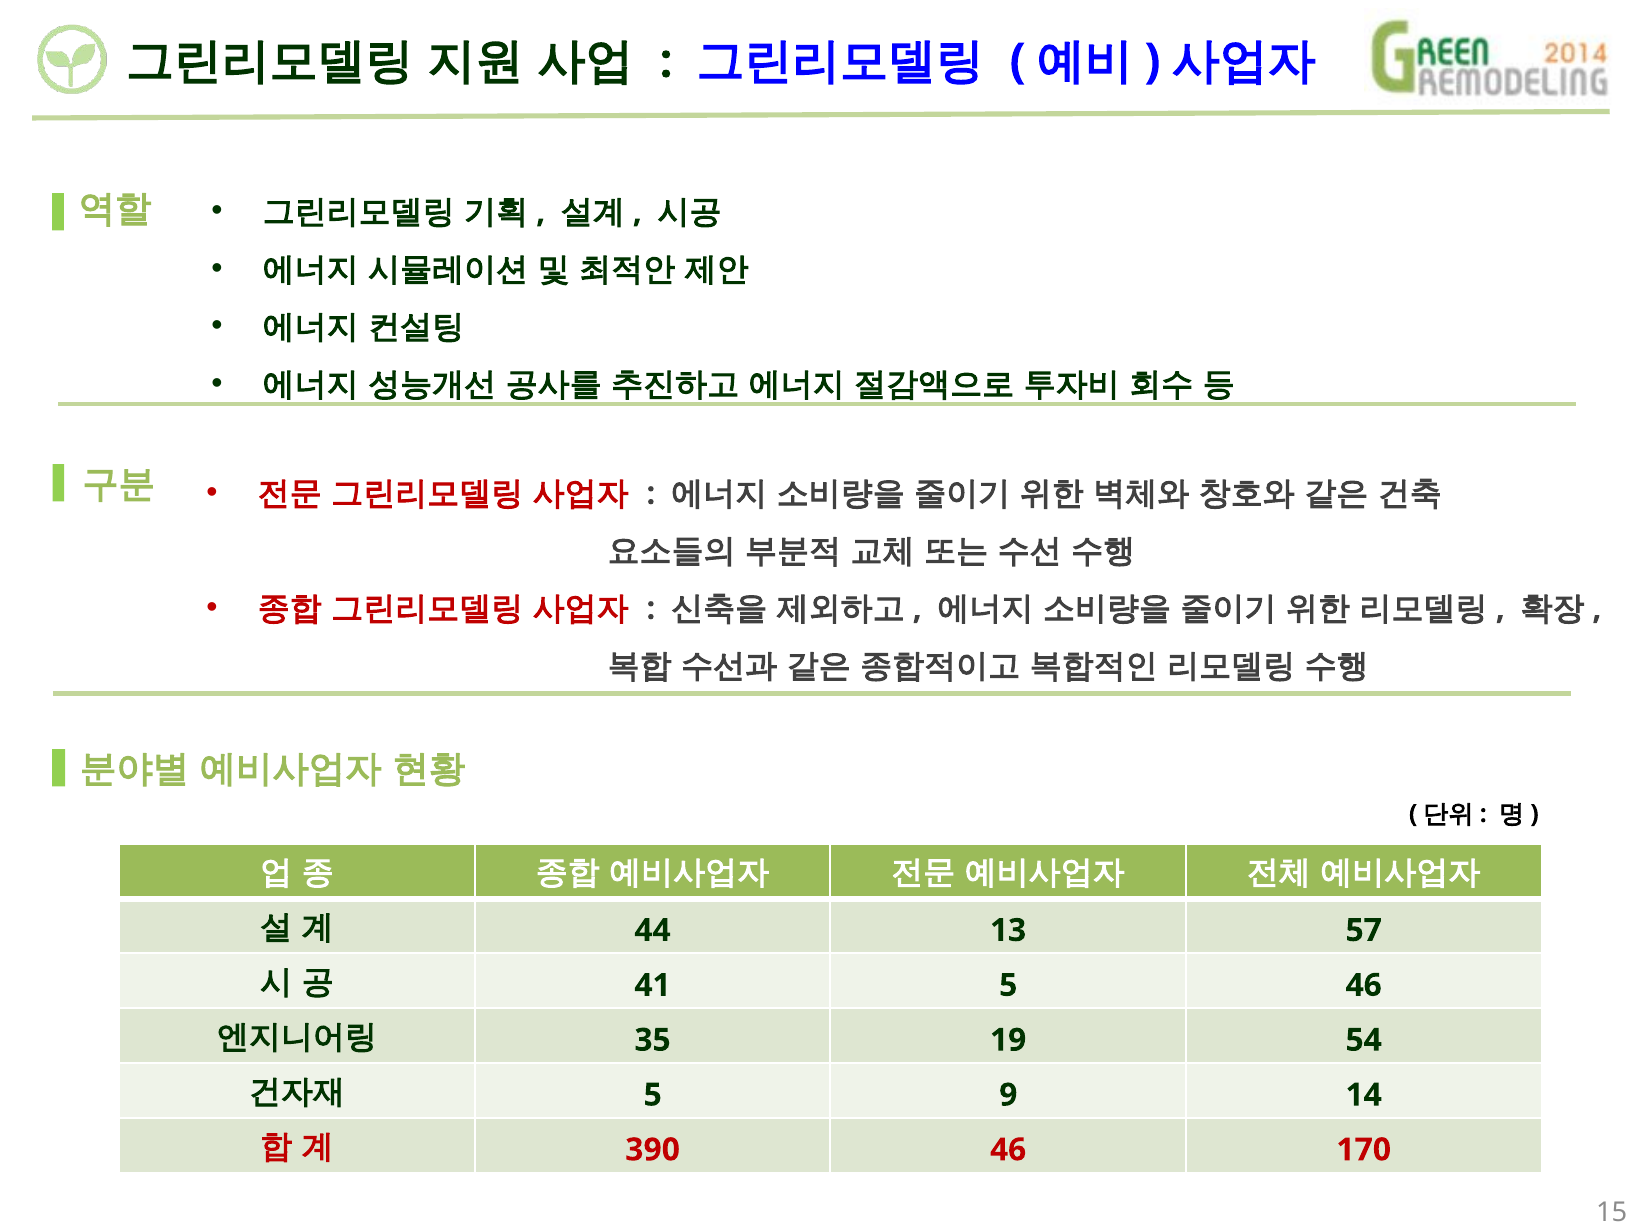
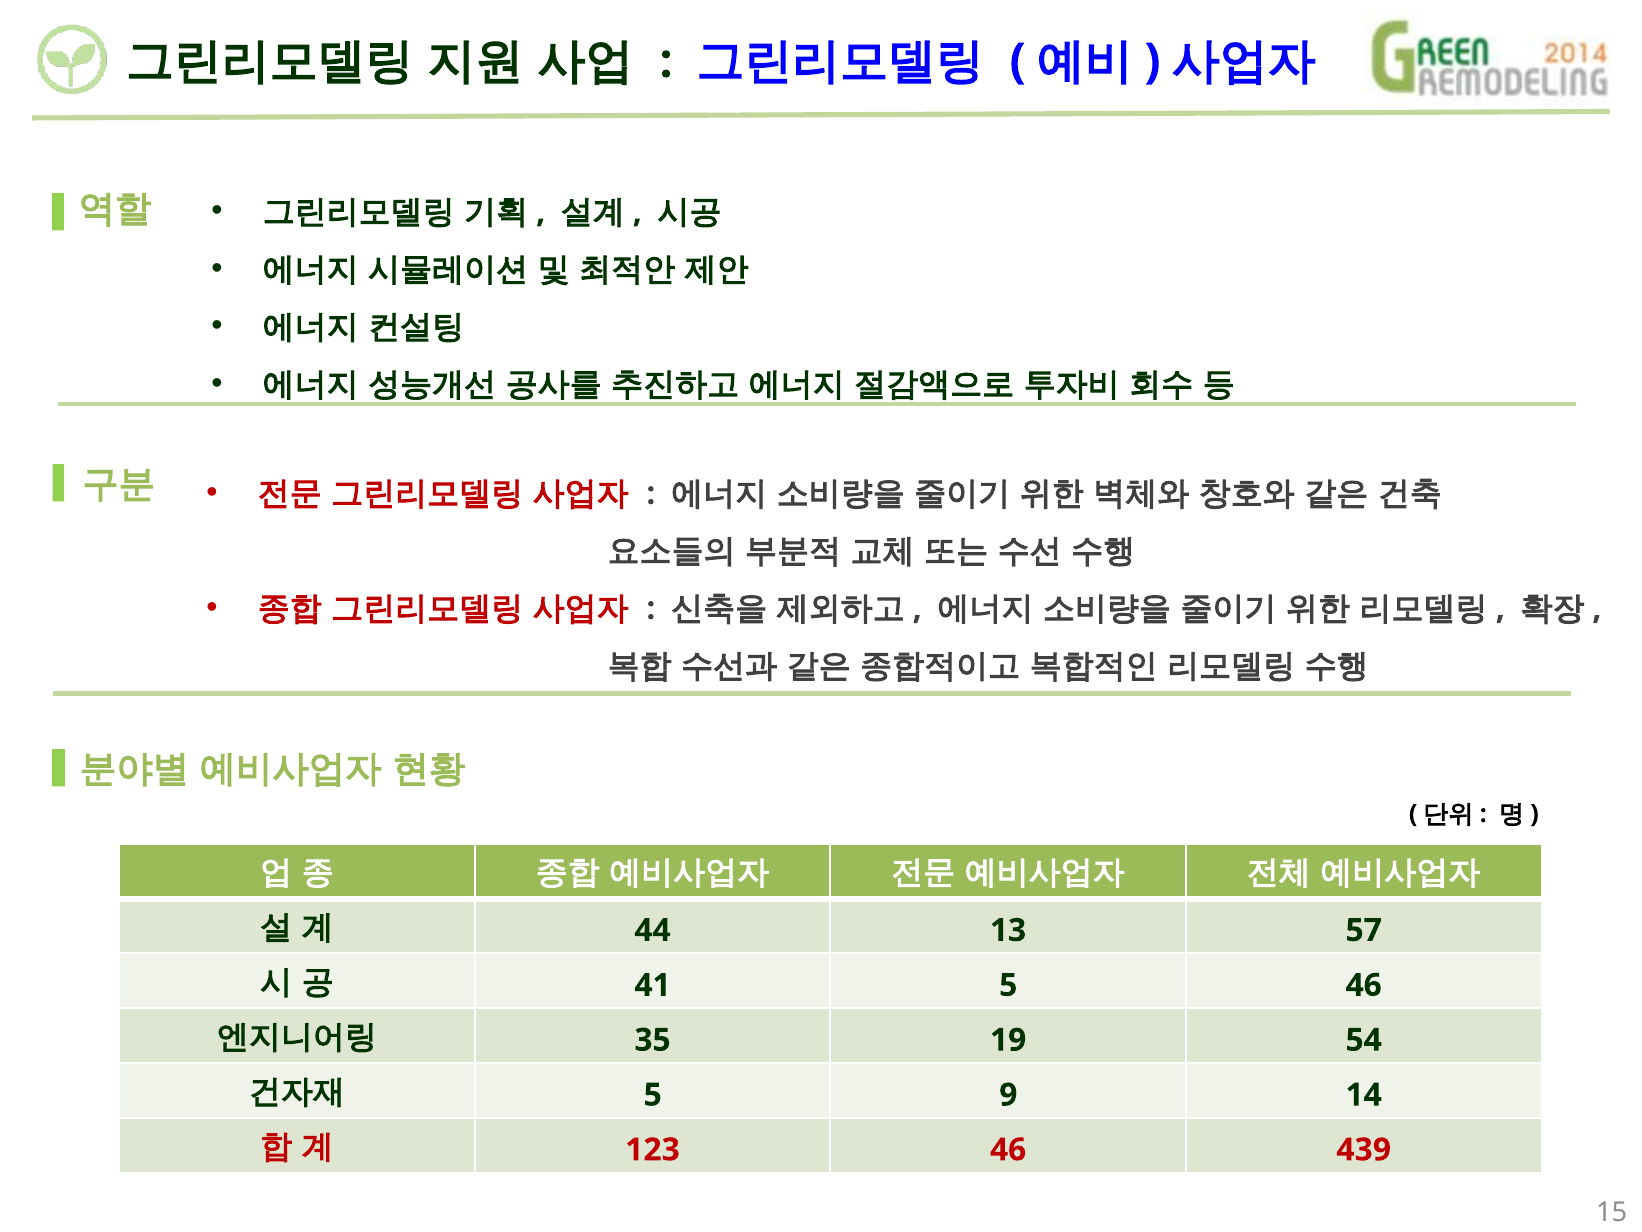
390: 390 -> 123 (653, 1149)
170: 170 -> 439 (1364, 1149)
